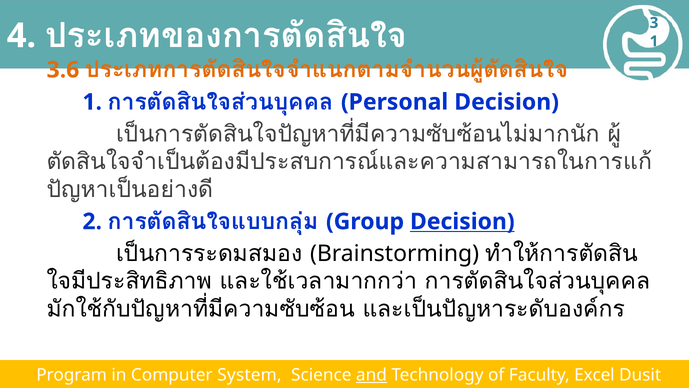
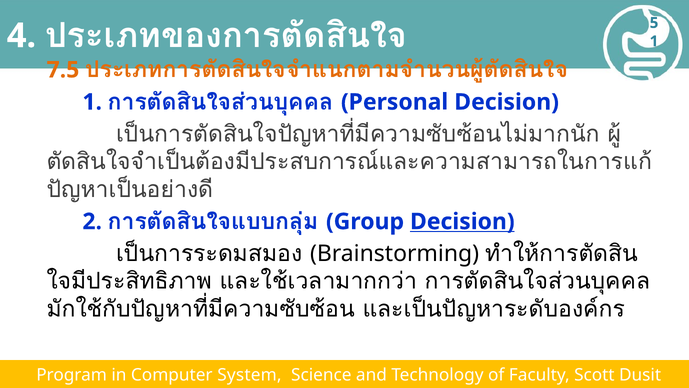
3: 3 -> 5 (654, 23)
3.6: 3.6 -> 7.5 (63, 70)
and underline: present -> none (371, 375)
Excel: Excel -> Scott (594, 375)
